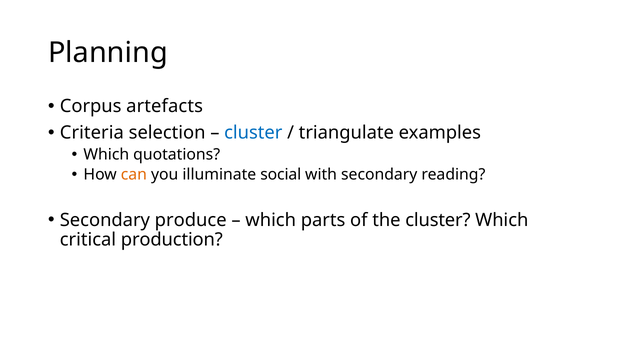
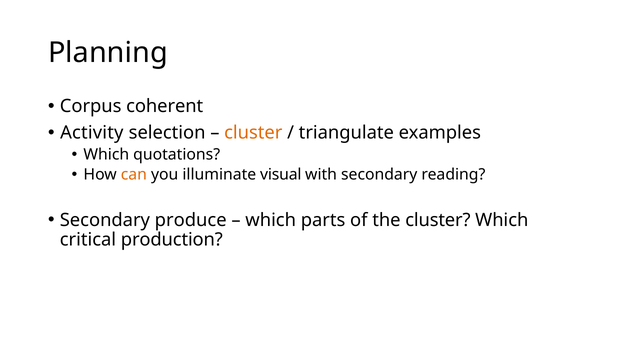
artefacts: artefacts -> coherent (165, 107)
Criteria: Criteria -> Activity (92, 133)
cluster colour: blue -> orange (253, 133)
social: social -> visual (281, 175)
